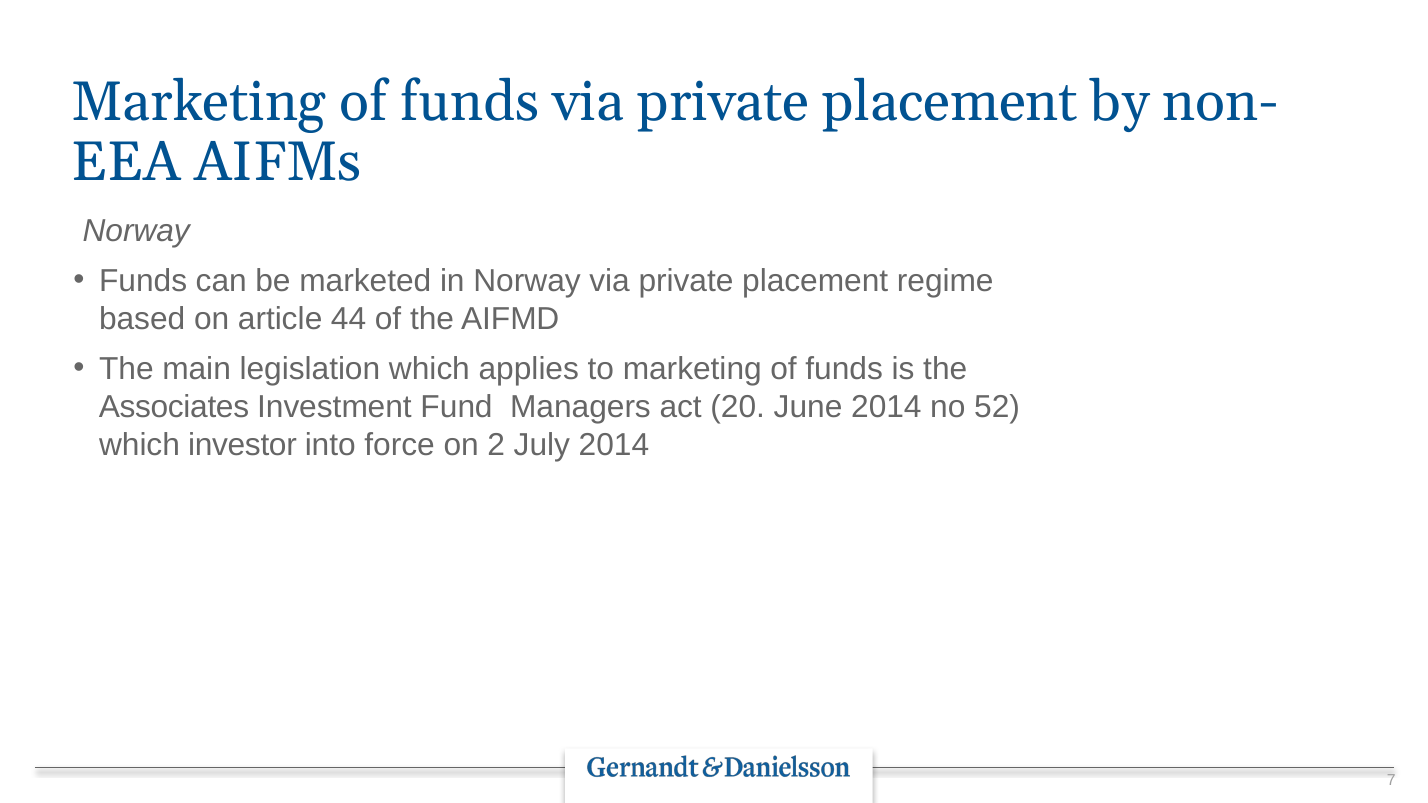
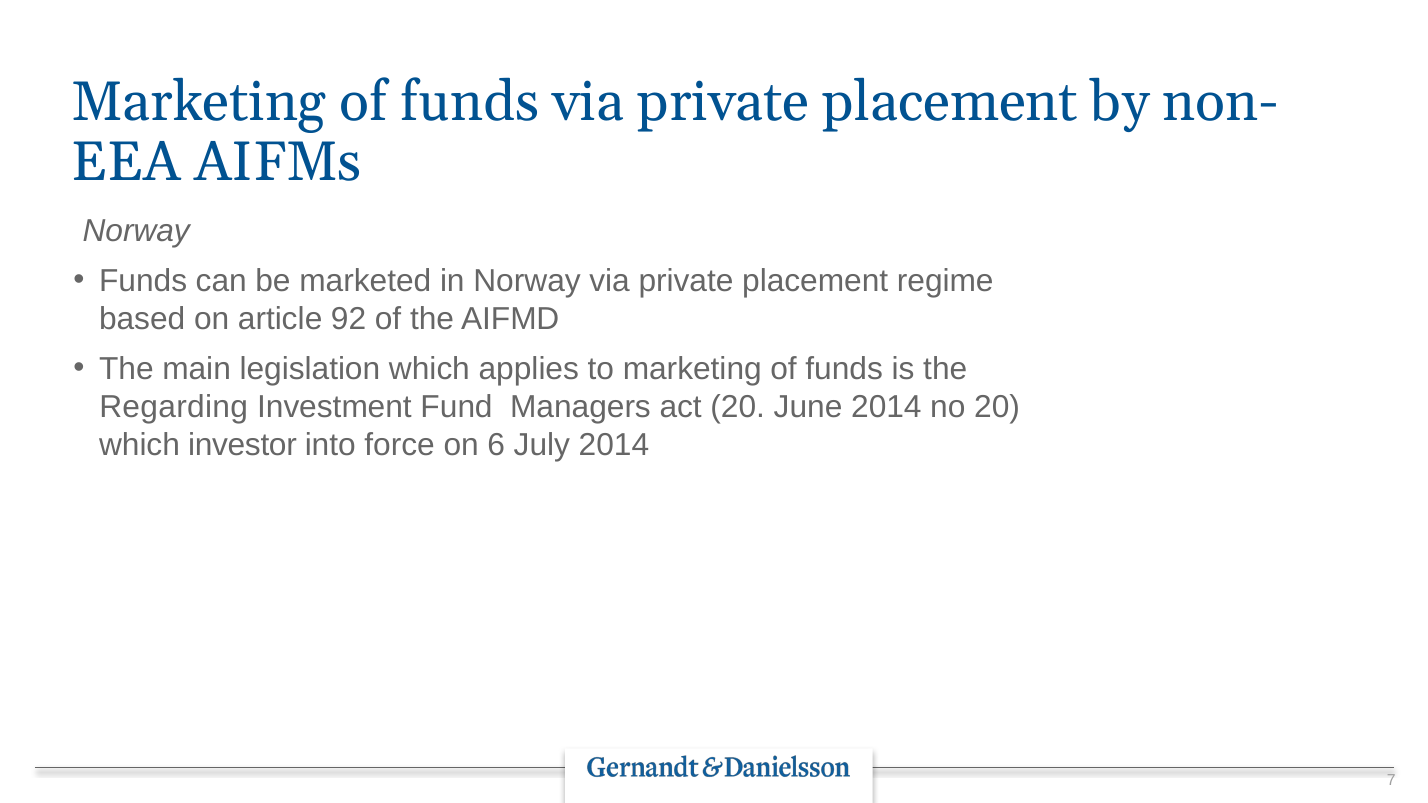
44: 44 -> 92 (349, 319)
Associates: Associates -> Regarding (174, 407)
no 52: 52 -> 20 (997, 407)
2: 2 -> 6 (496, 445)
